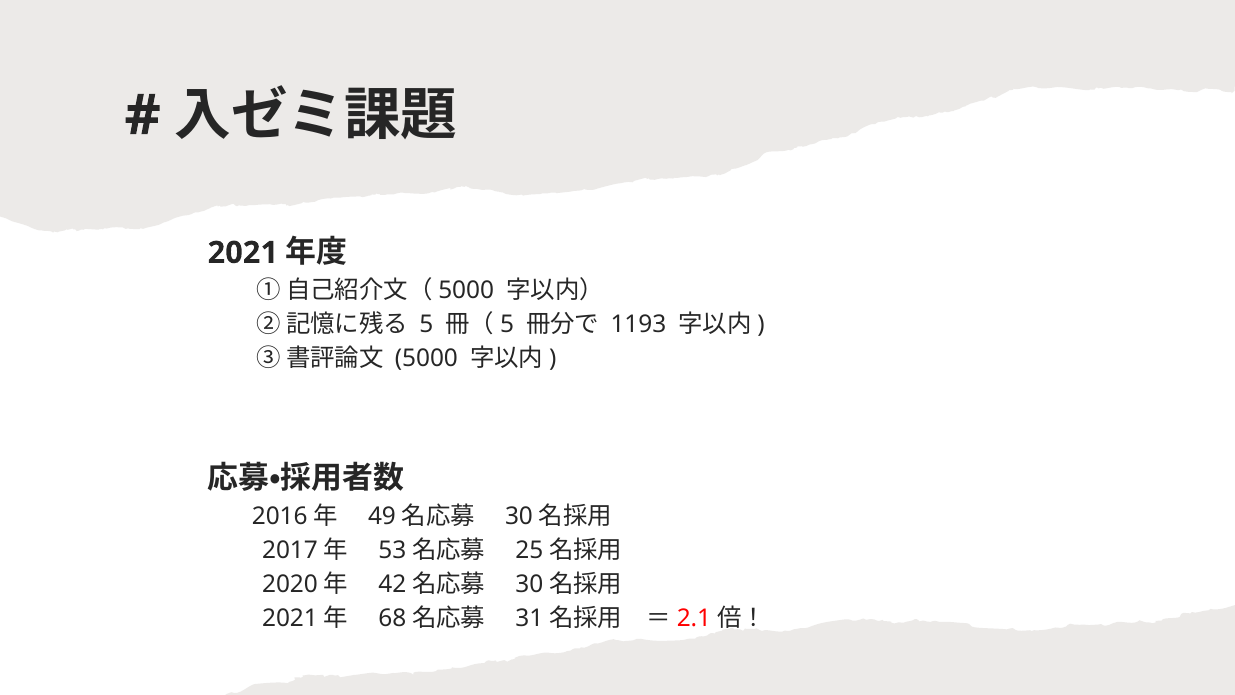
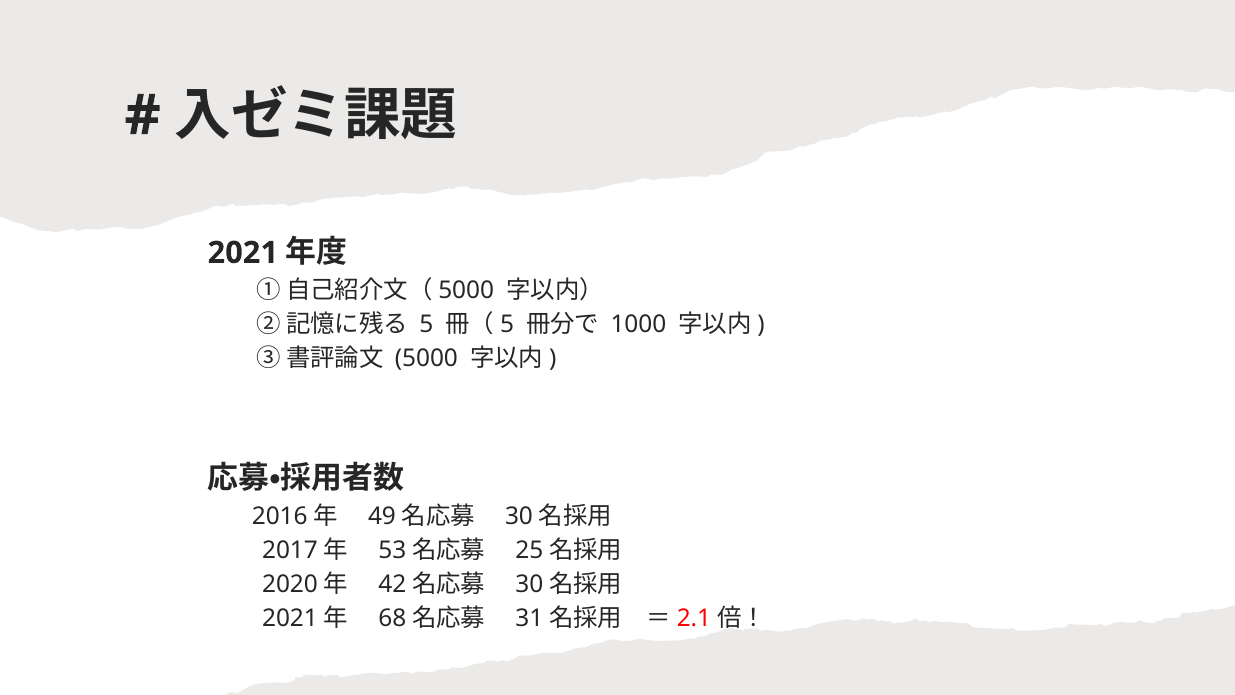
1193: 1193 -> 1000 (638, 324)
